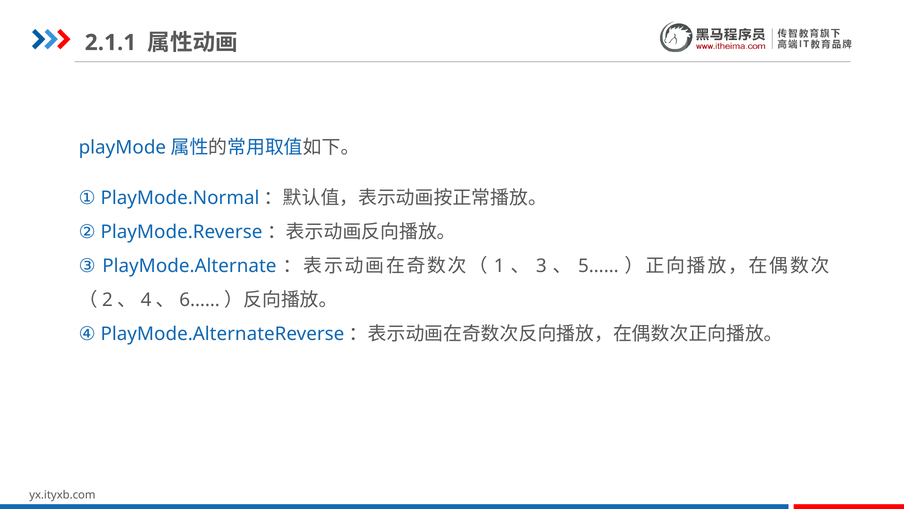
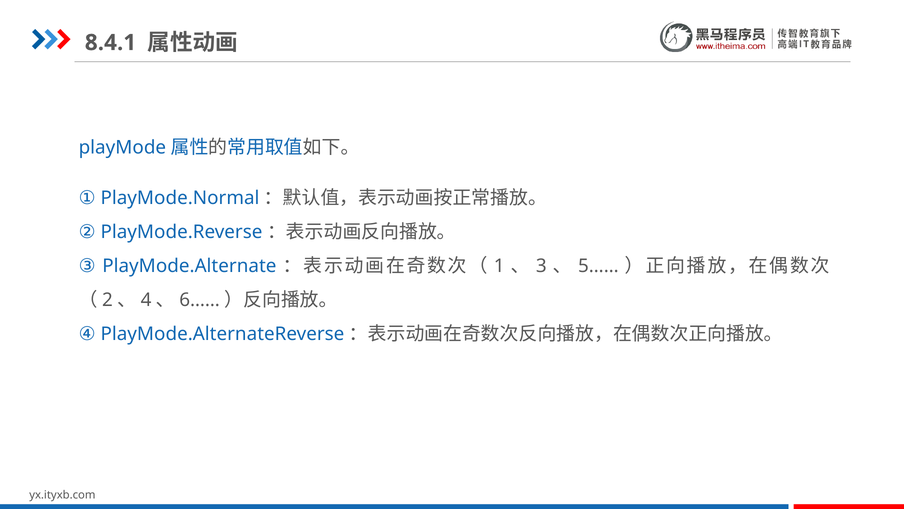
2.1.1: 2.1.1 -> 8.4.1 (111, 43)
